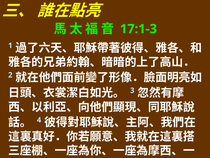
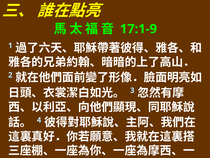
17:1-3: 17:1-3 -> 17:1-9 (138, 29)
